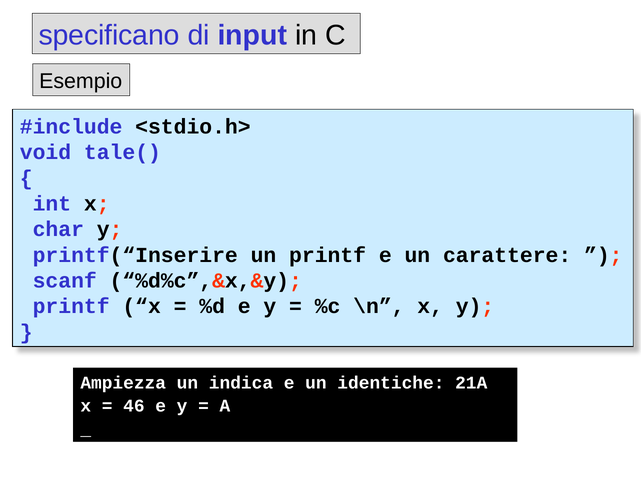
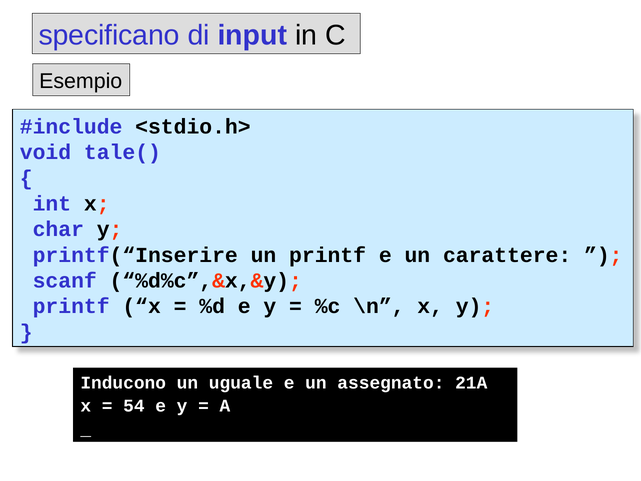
Ampiezza: Ampiezza -> Inducono (123, 383)
indica: indica -> uguale (241, 383)
identiche: identiche -> assegnato (391, 383)
46: 46 -> 54 (134, 406)
